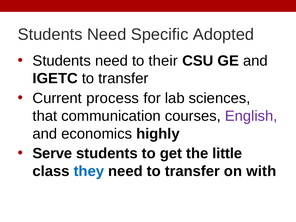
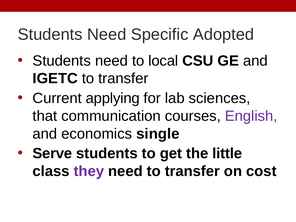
their: their -> local (163, 61)
process: process -> applying (113, 98)
highly: highly -> single (158, 134)
they colour: blue -> purple (89, 171)
with: with -> cost (261, 171)
